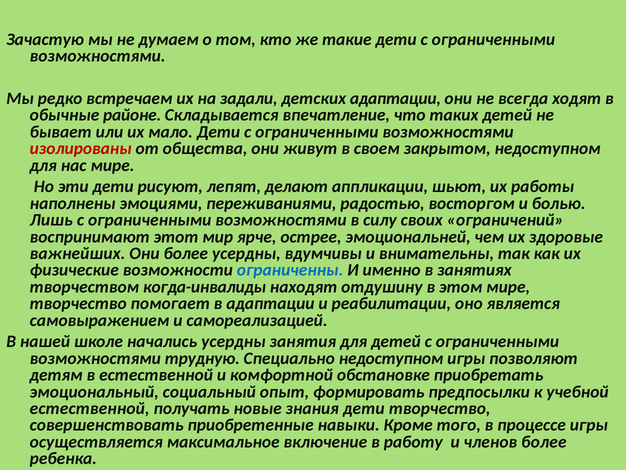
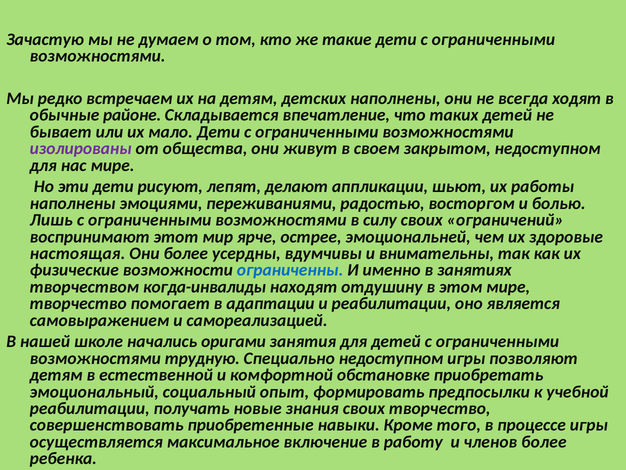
на задали: задали -> детям (249, 98)
детских адаптации: адаптации -> наполнены (395, 98)
изолированы colour: red -> purple (81, 149)
важнейших: важнейших -> настоящая (78, 253)
начались усердны: усердны -> оригами (234, 341)
естественной: естественной -> реабилитации (90, 408)
знания дети: дети -> своих (364, 408)
